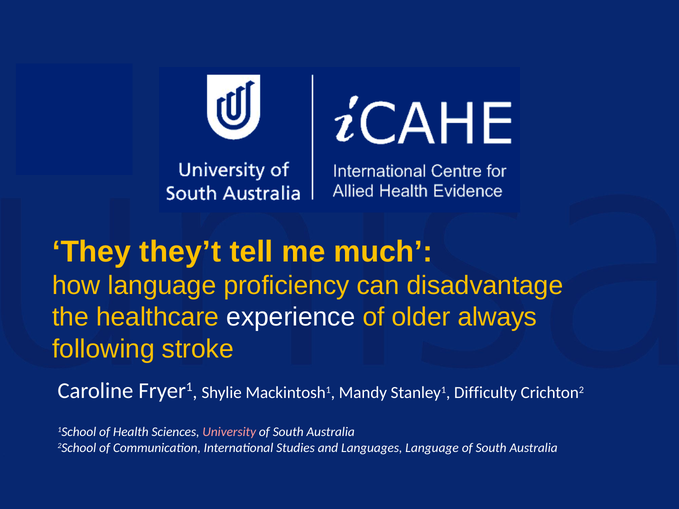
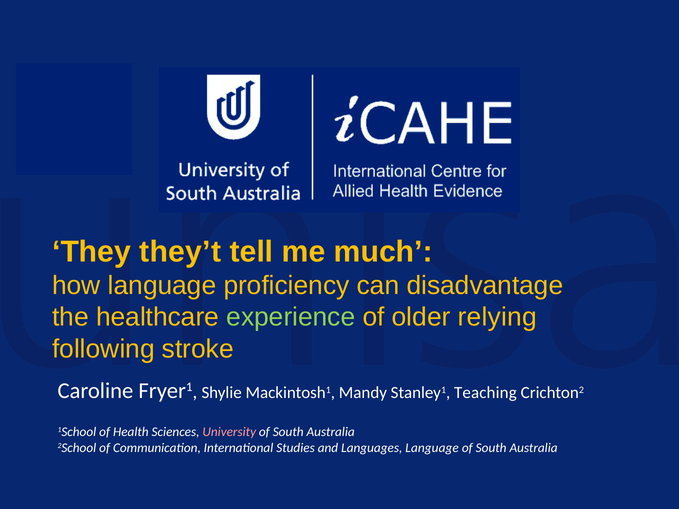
experience colour: white -> light green (291, 317)
always: always -> relying (497, 317)
Difficulty: Difficulty -> Teaching (485, 393)
